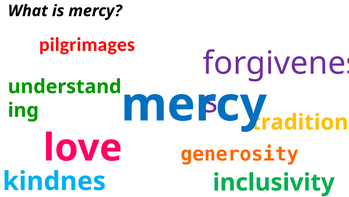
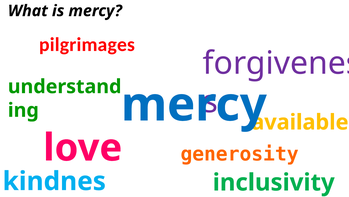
tradition: tradition -> available (300, 122)
